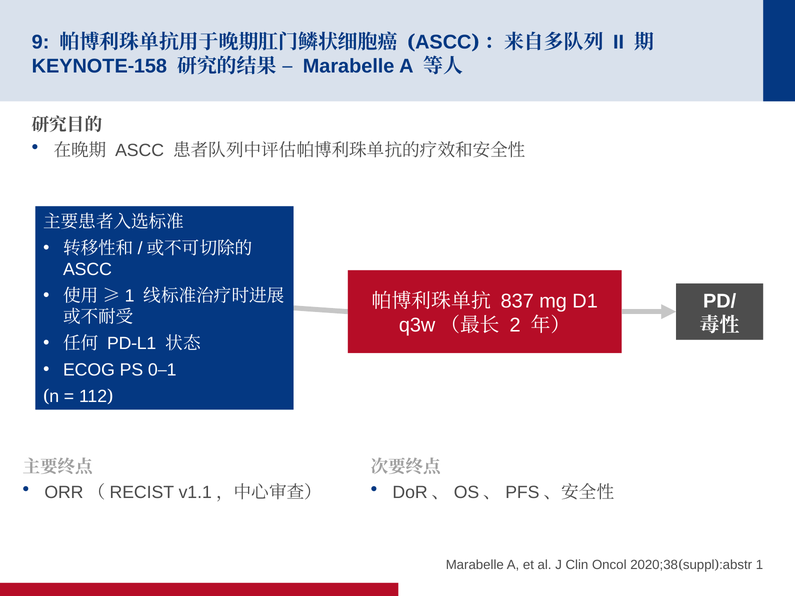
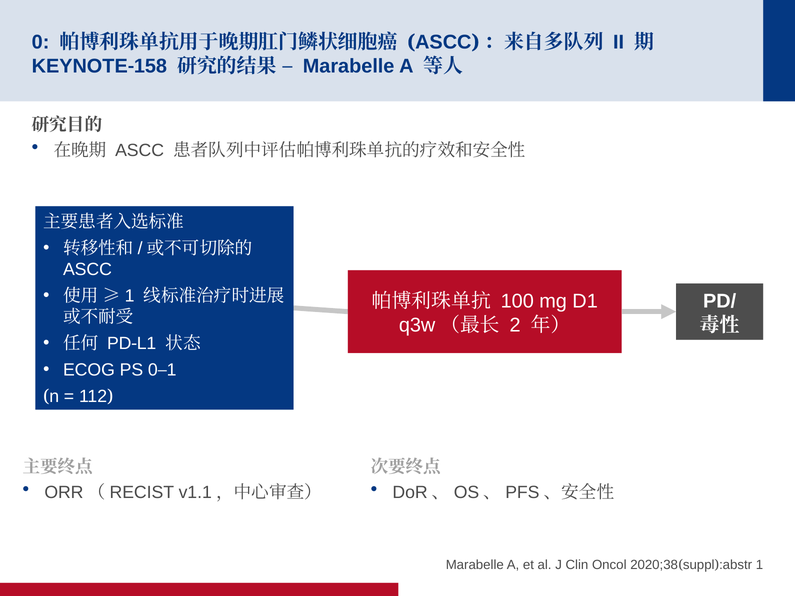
9: 9 -> 0 (41, 42)
837: 837 -> 100 (517, 301)
